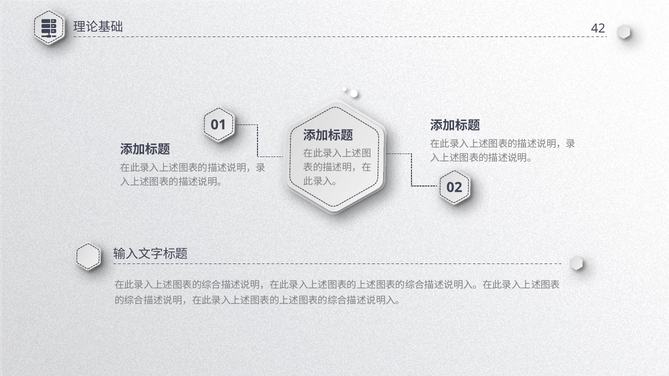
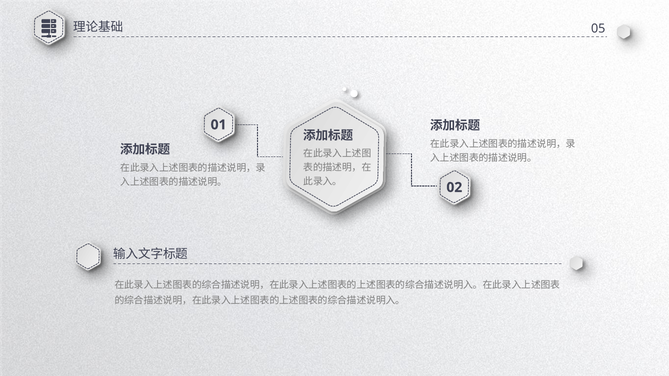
42: 42 -> 05 (598, 29)
